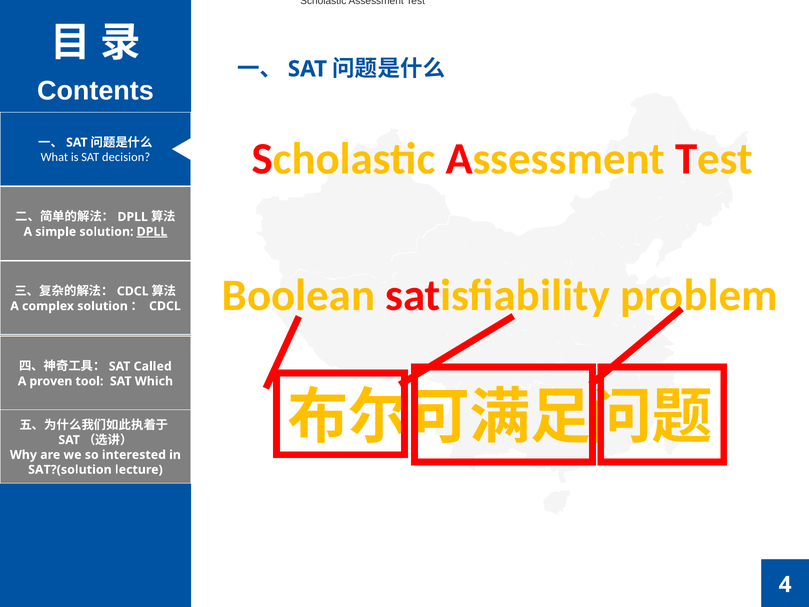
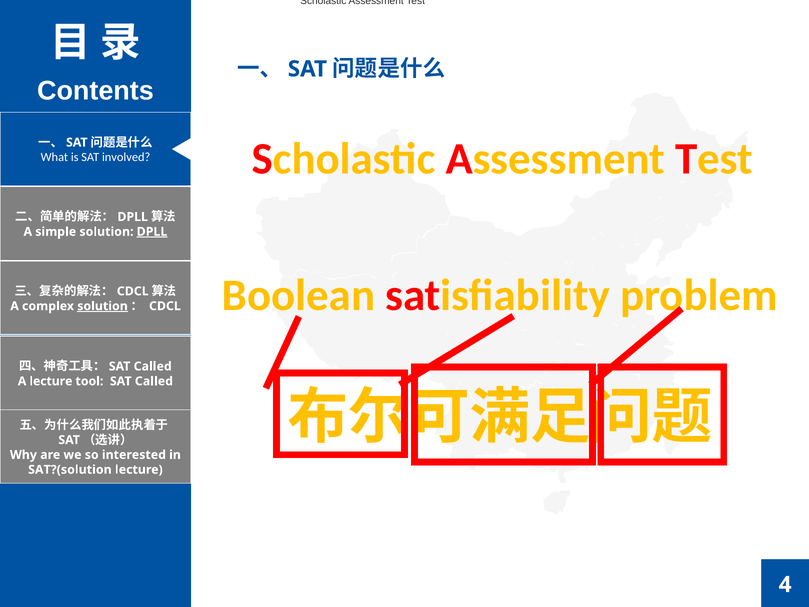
decision: decision -> involved (126, 157)
solution underline: none -> present (103, 306)
A proven: proven -> lecture (51, 381)
tool SAT Which: Which -> Called (154, 381)
